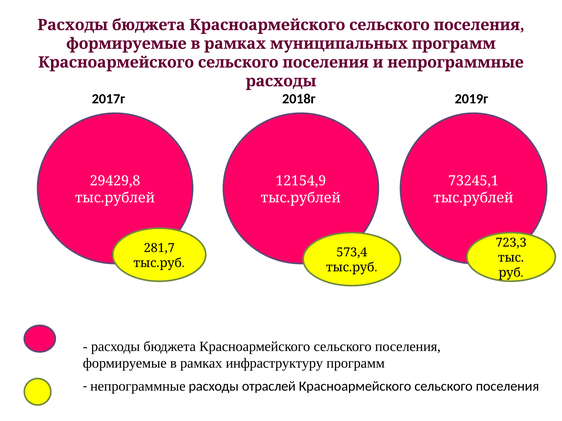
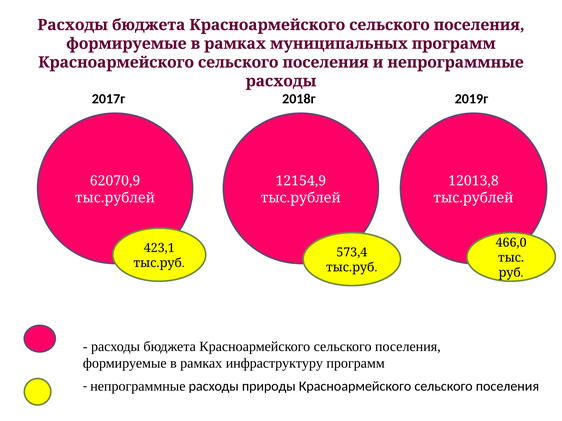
29429,8: 29429,8 -> 62070,9 (115, 181)
73245,1: 73245,1 -> 12013,8 (474, 181)
723,3: 723,3 -> 466,0 (511, 243)
281,7: 281,7 -> 423,1 (159, 248)
отраслей: отраслей -> природы (269, 387)
